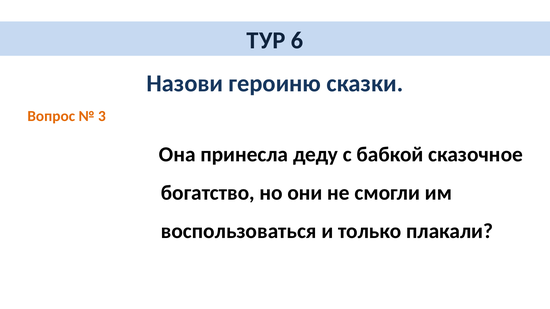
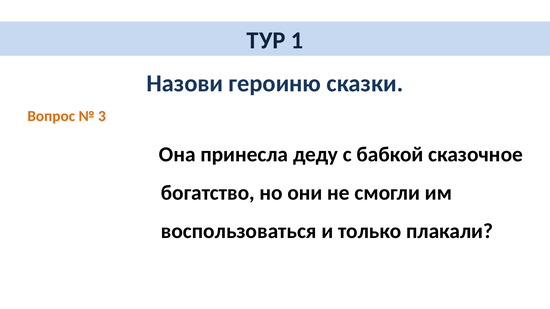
6: 6 -> 1 (297, 41)
